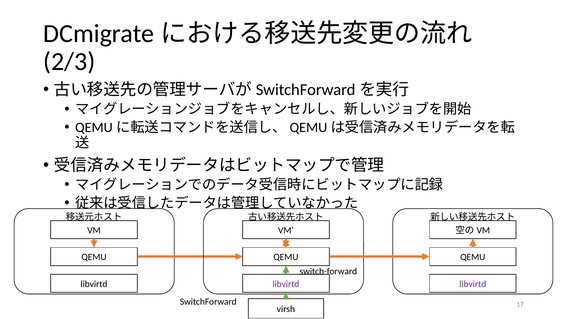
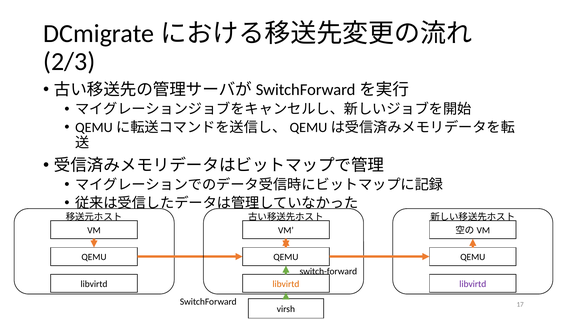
libvirtd colour: purple -> orange (286, 284)
